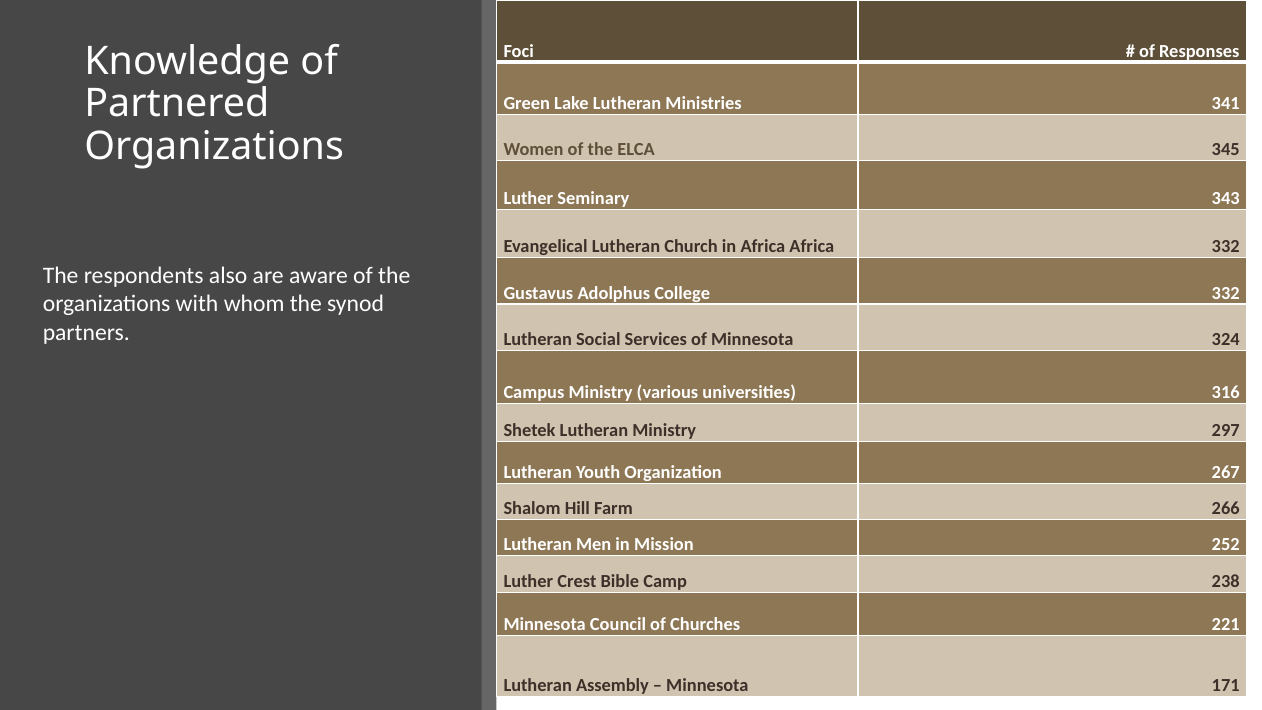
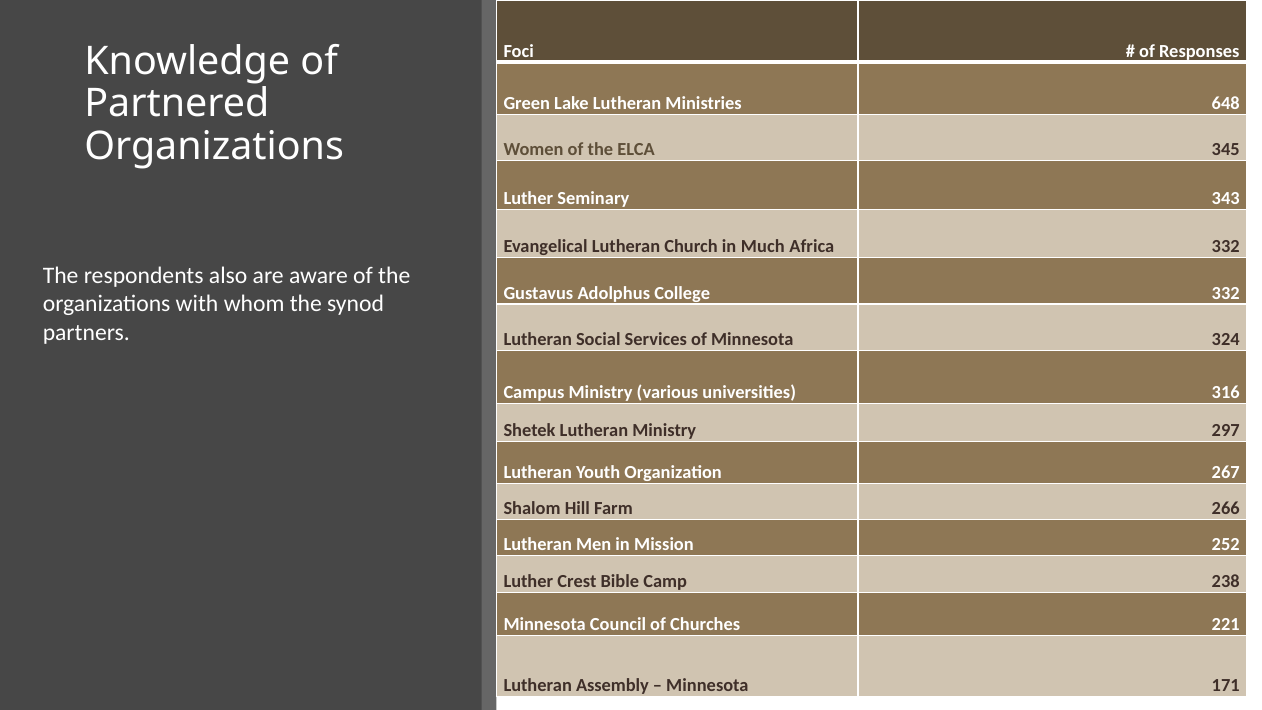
341: 341 -> 648 (1226, 104)
in Africa: Africa -> Much (763, 246)
